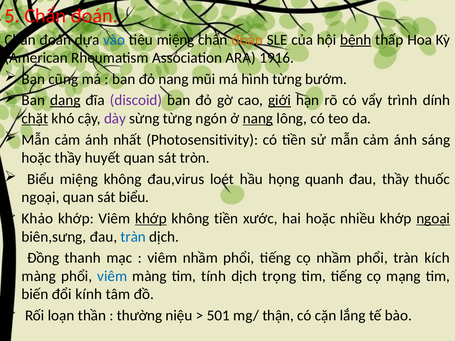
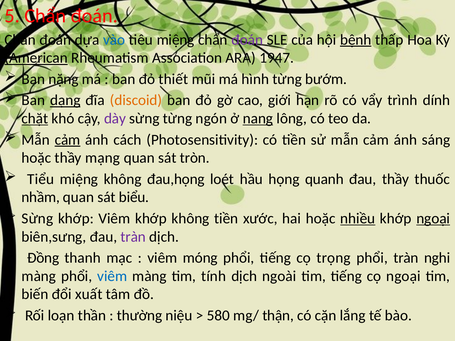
đoán colour: orange -> purple (247, 40)
American underline: none -> present (36, 58)
1916: 1916 -> 1947 (277, 58)
cũng: cũng -> nặng (63, 79)
đỏ nang: nang -> thiết (173, 79)
discoid colour: purple -> orange (136, 100)
giới underline: present -> none (280, 100)
cảm underline: none -> present (68, 140)
nhất: nhất -> cách (127, 140)
huyết: huyết -> mạng (103, 158)
Biểu: Biểu -> Tiểu (41, 179)
đau,virus: đau,virus -> đau,họng (176, 179)
ngoại: ngoại -> nhầm (41, 197)
Khảo: Khảo -> Sừng (37, 219)
khớp underline: present -> none (151, 219)
nhiều underline: none -> present (358, 219)
tràn colour: blue -> purple (133, 237)
viêm nhầm: nhầm -> móng (200, 258)
cọ nhầm: nhầm -> trọng (334, 258)
kích: kích -> nghi (437, 258)
trọng: trọng -> ngoài (279, 276)
cọ mạng: mạng -> ngoại (403, 276)
kính: kính -> xuất (89, 295)
501: 501 -> 580 (218, 316)
